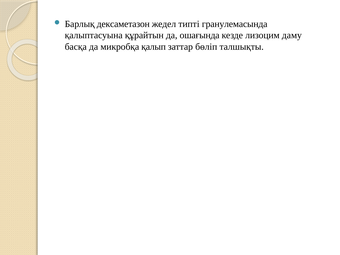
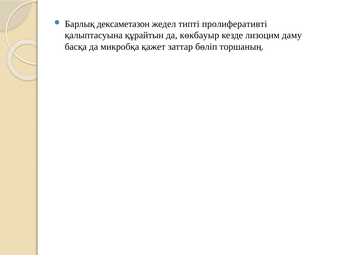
гранулемасында: гранулемасында -> пролиферативті (235, 24)
ошағында: ошағында -> көкбауыр (199, 35)
қалып: қалып -> қажет (153, 47)
талшықты: талшықты -> торшаның (242, 47)
